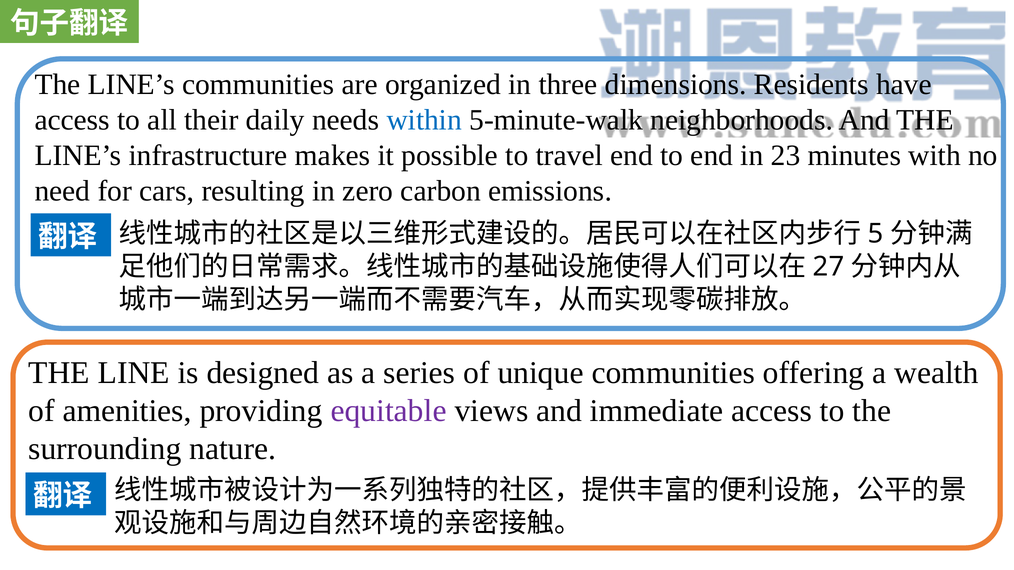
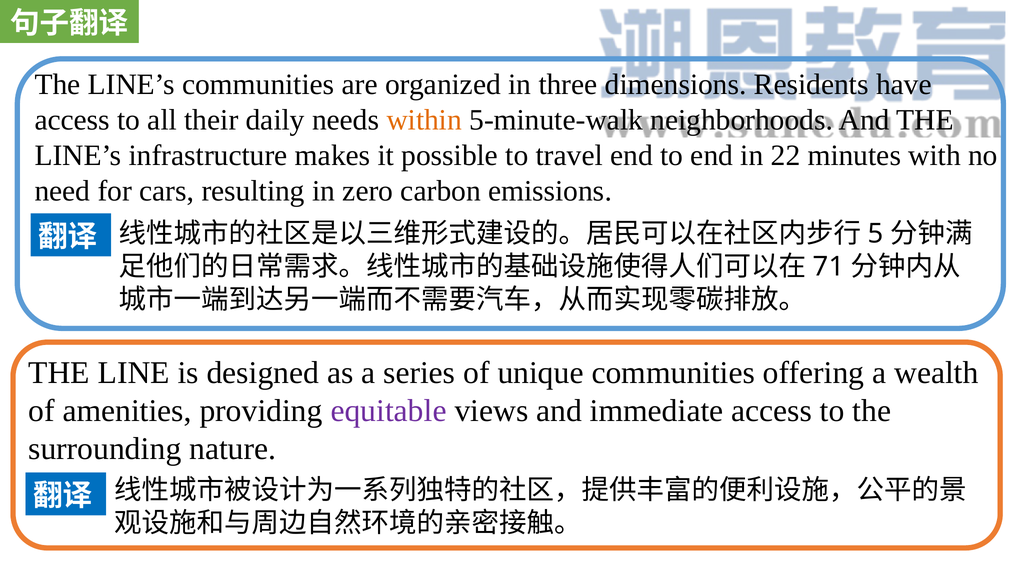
within colour: blue -> orange (424, 120)
23: 23 -> 22 (786, 156)
27: 27 -> 71 (829, 267)
